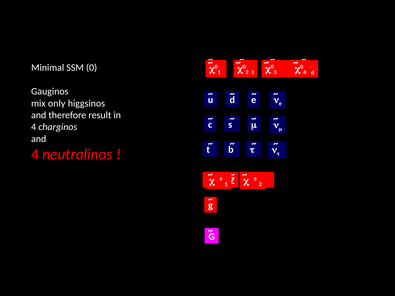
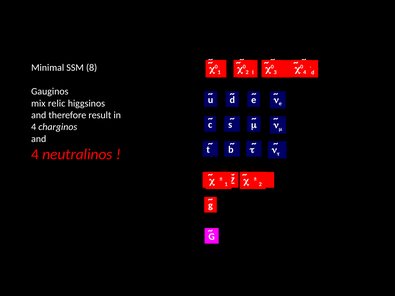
0: 0 -> 8 (92, 68)
only: only -> relic (57, 103)
